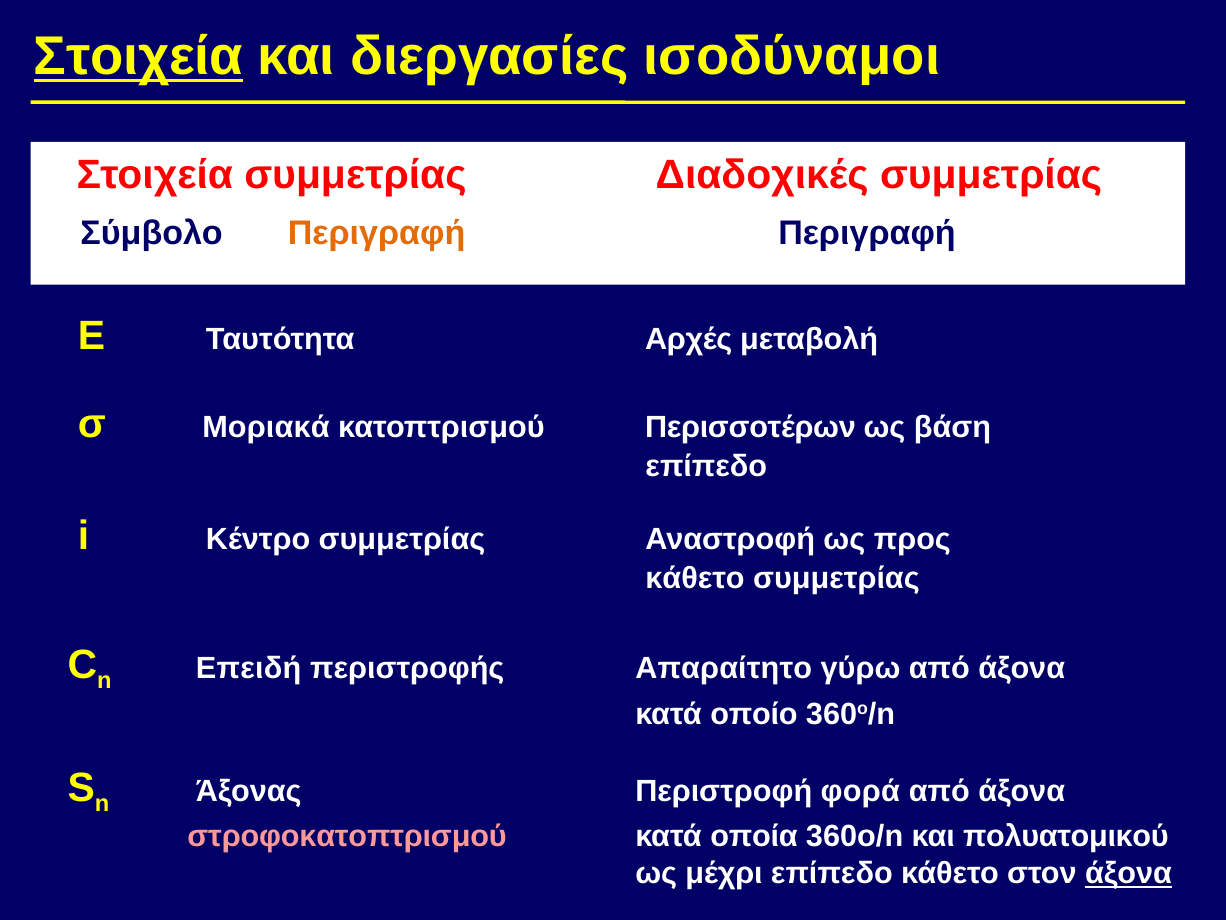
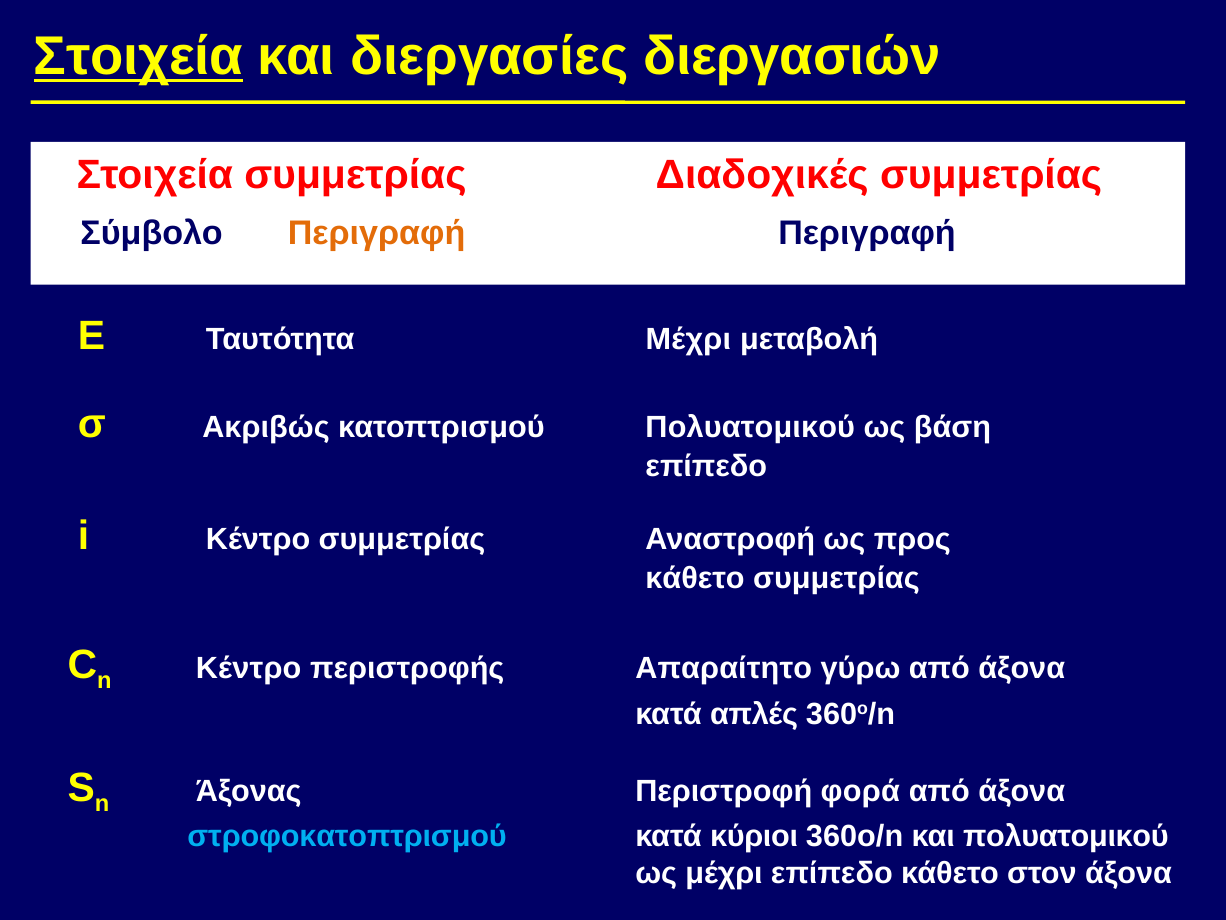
ισοδύναμοι: ισοδύναμοι -> διεργασιών (792, 57)
Ταυτότητα Αρχές: Αρχές -> Μέχρι (688, 339)
Μοριακά: Μοριακά -> Ακριβώς (266, 427)
κατοπτρισμού Περισσοτέρων: Περισσοτέρων -> Πολυατομικού (750, 427)
Επειδή: Επειδή -> Κέντρο (249, 668)
οποίο: οποίο -> απλές (754, 714)
στροφοκατοπτρισμού colour: pink -> light blue (347, 836)
οποία: οποία -> κύριοι (754, 836)
άξονα underline: present -> none (1129, 873)
